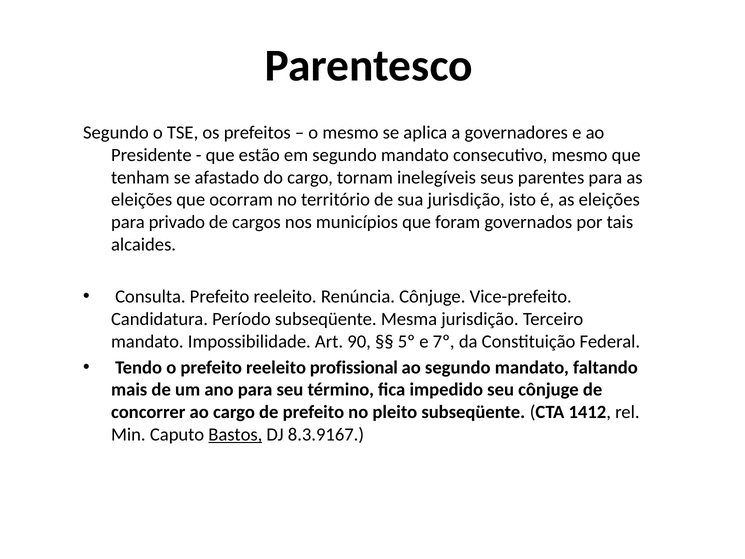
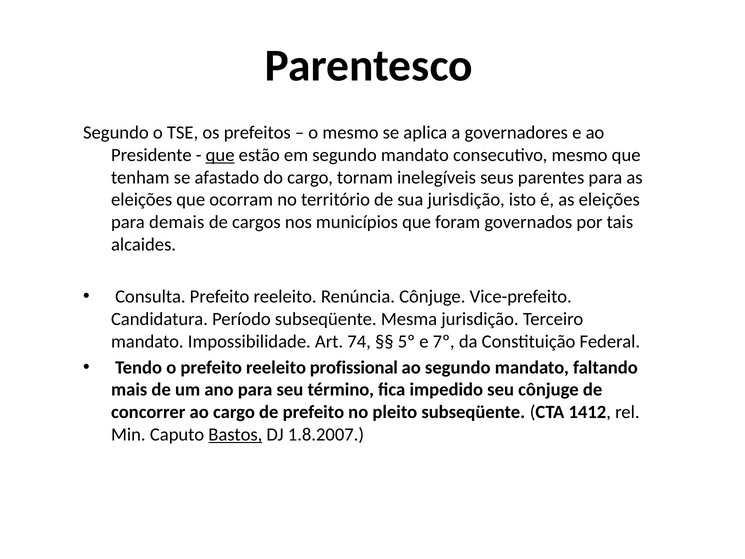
que underline: none -> present (220, 155)
privado: privado -> demais (177, 222)
90: 90 -> 74 (359, 341)
8.3.9167: 8.3.9167 -> 1.8.2007 (326, 434)
